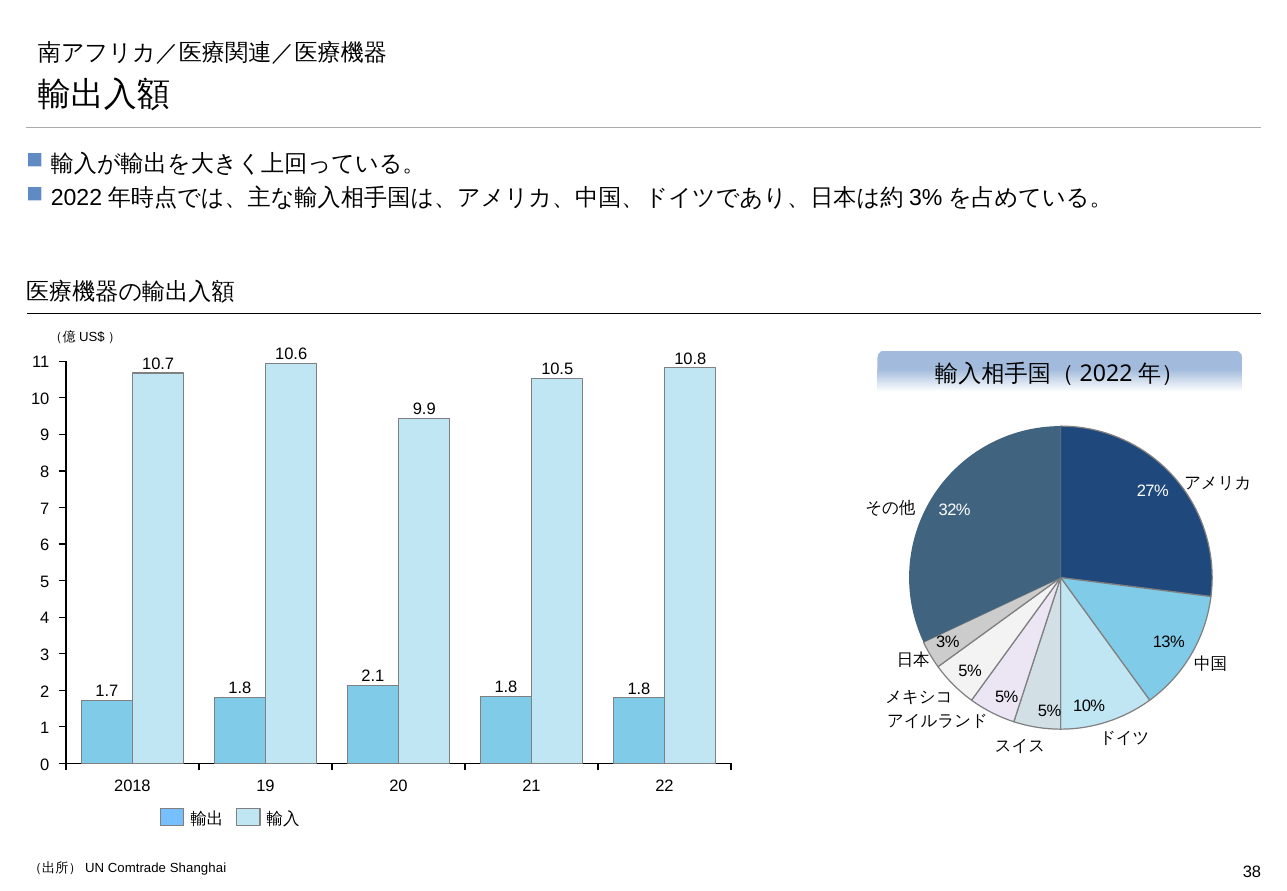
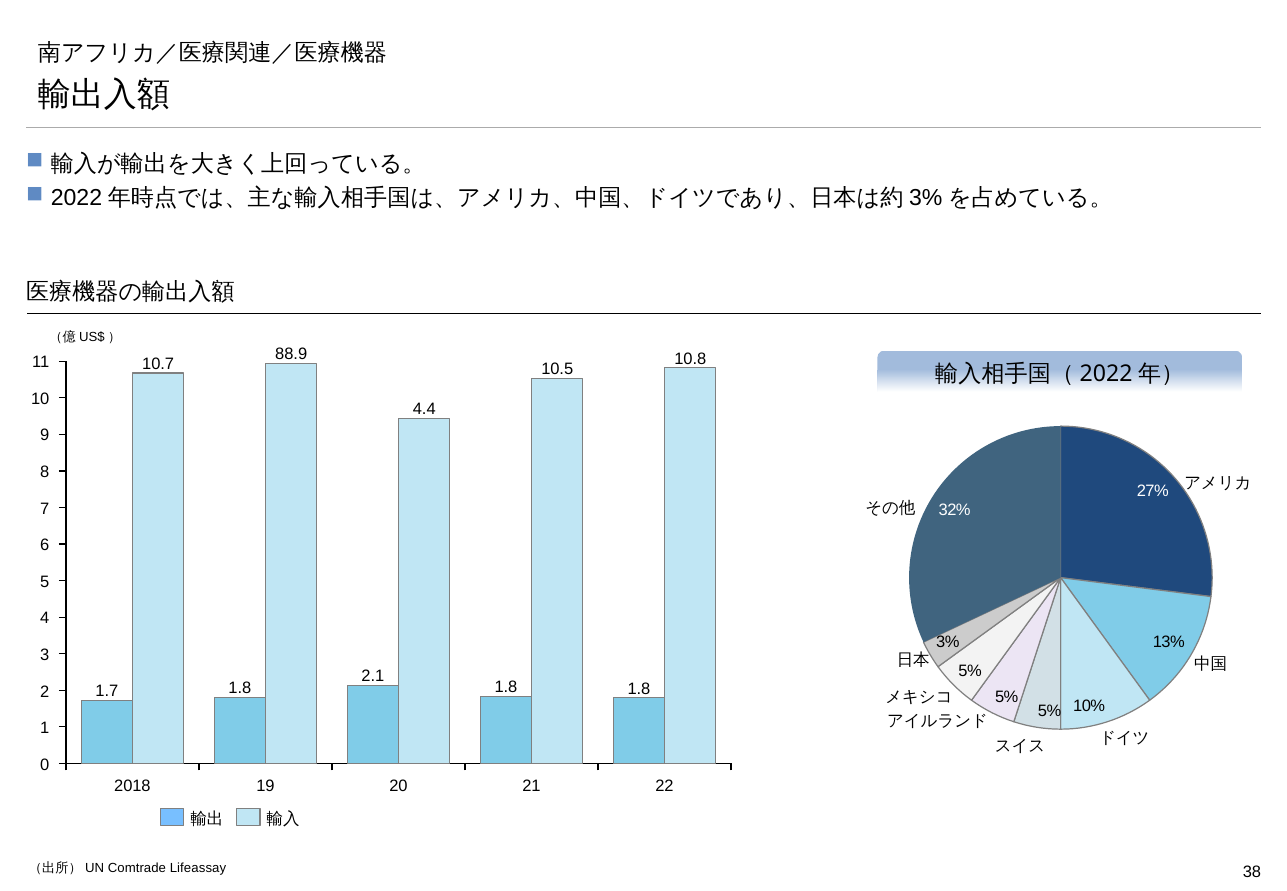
10.6: 10.6 -> 88.9 (291, 354)
9.9: 9.9 -> 4.4 (424, 409)
Shanghai: Shanghai -> Lifeassay (198, 868)
